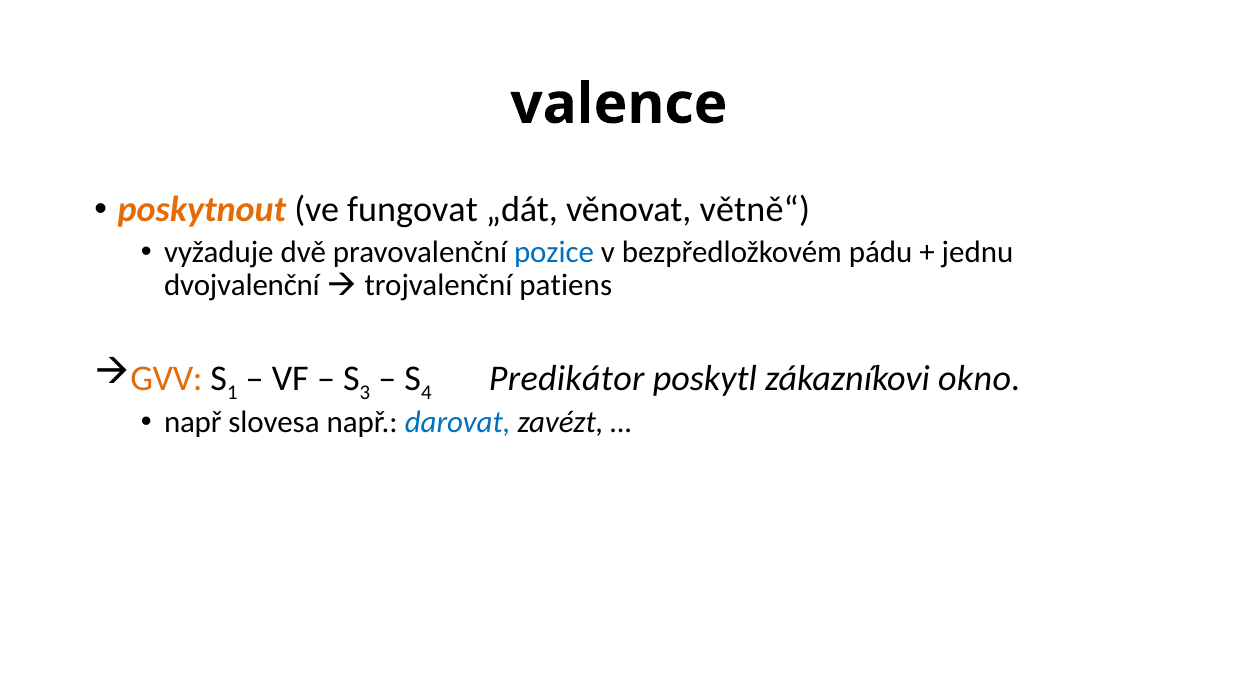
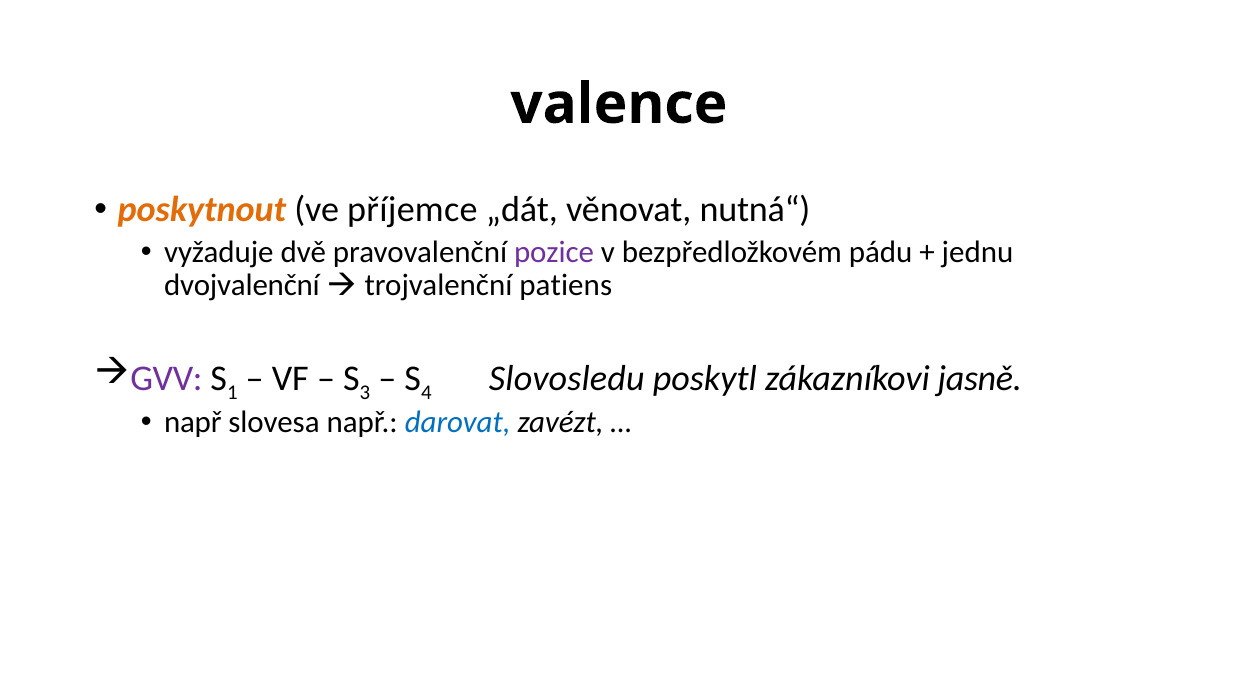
fungovat: fungovat -> příjemce (412, 209)
větně“: větně“ -> nutná“ (755, 209)
pozice colour: blue -> purple (554, 252)
GVV colour: orange -> purple (166, 379)
Predikátor: Predikátor -> Slovosledu (567, 379)
okno: okno -> jasně (980, 379)
